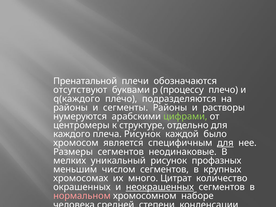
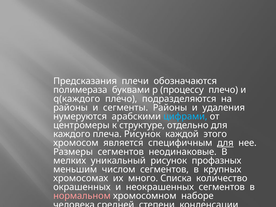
Пренатальной: Пренатальной -> Предсказания (85, 81)
отсутствуют: отсутствуют -> полимераза (80, 90)
растворы: растворы -> удаления (224, 108)
цифрами colour: light green -> light blue (185, 116)
было: было -> этого (215, 134)
Цитрат: Цитрат -> Списка (176, 178)
неокрашенных underline: present -> none (160, 187)
